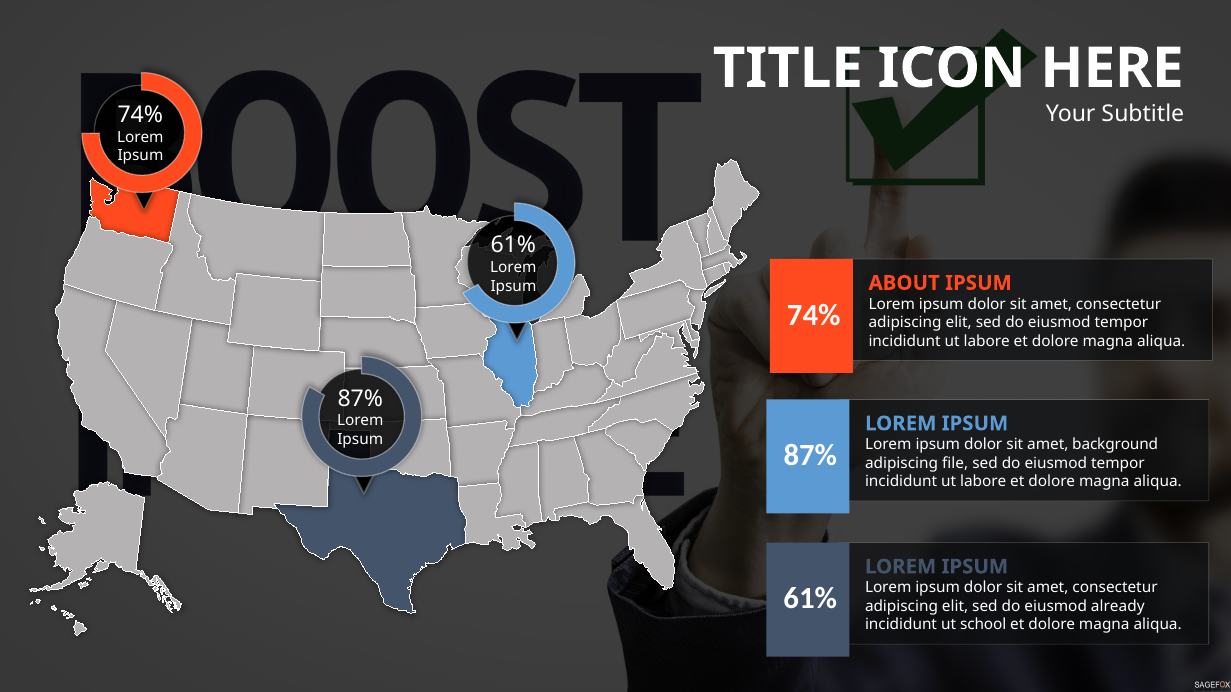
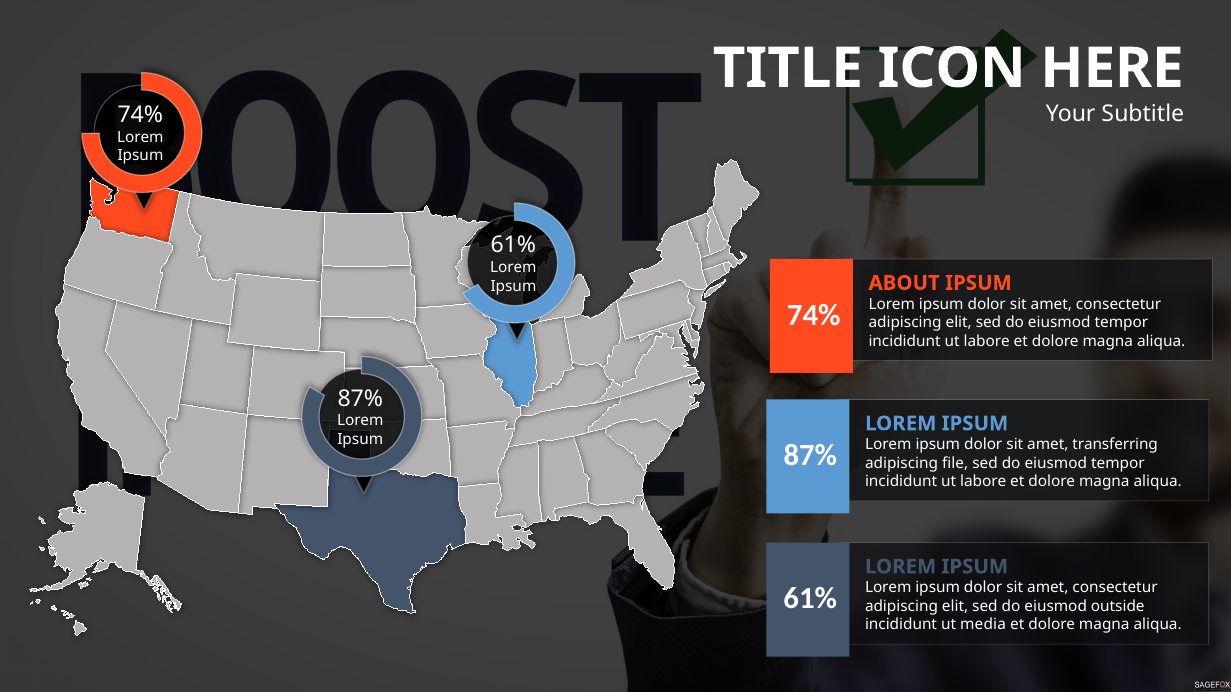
background: background -> transferring (1115, 445)
already: already -> outside (1118, 607)
school: school -> media (983, 625)
